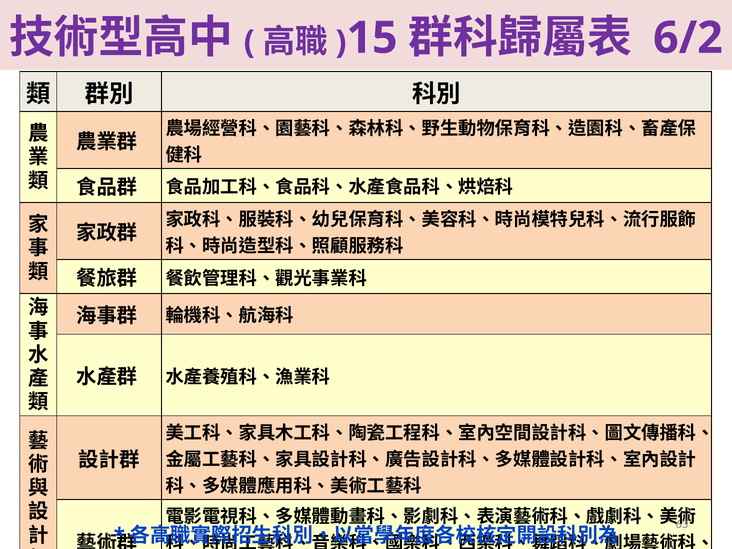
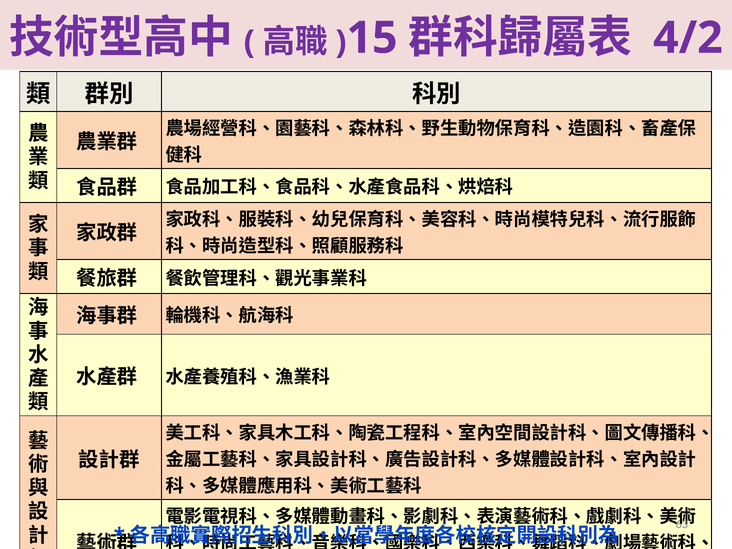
6/2: 6/2 -> 4/2 (688, 38)
